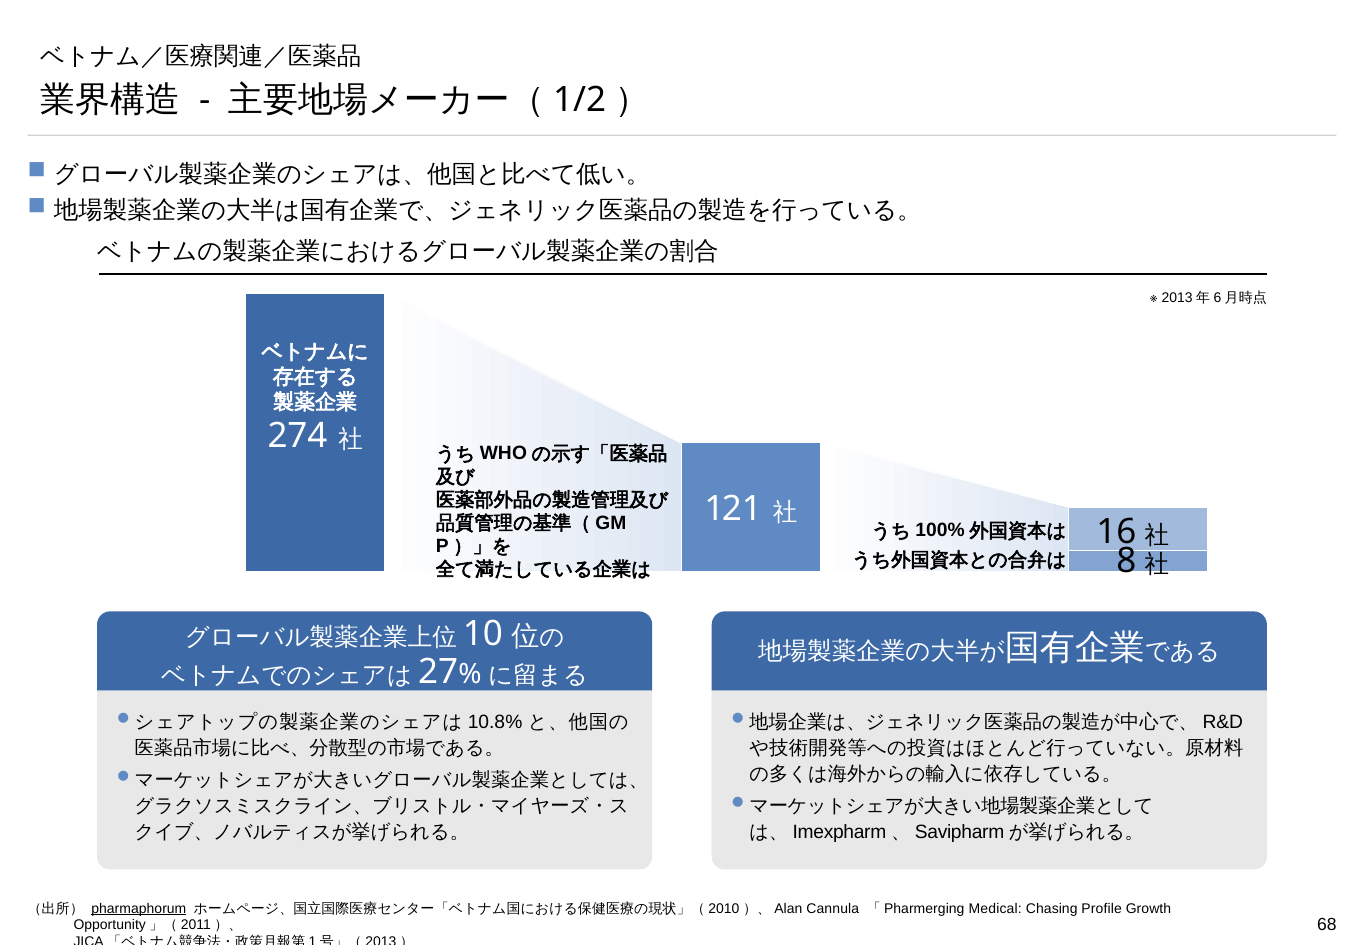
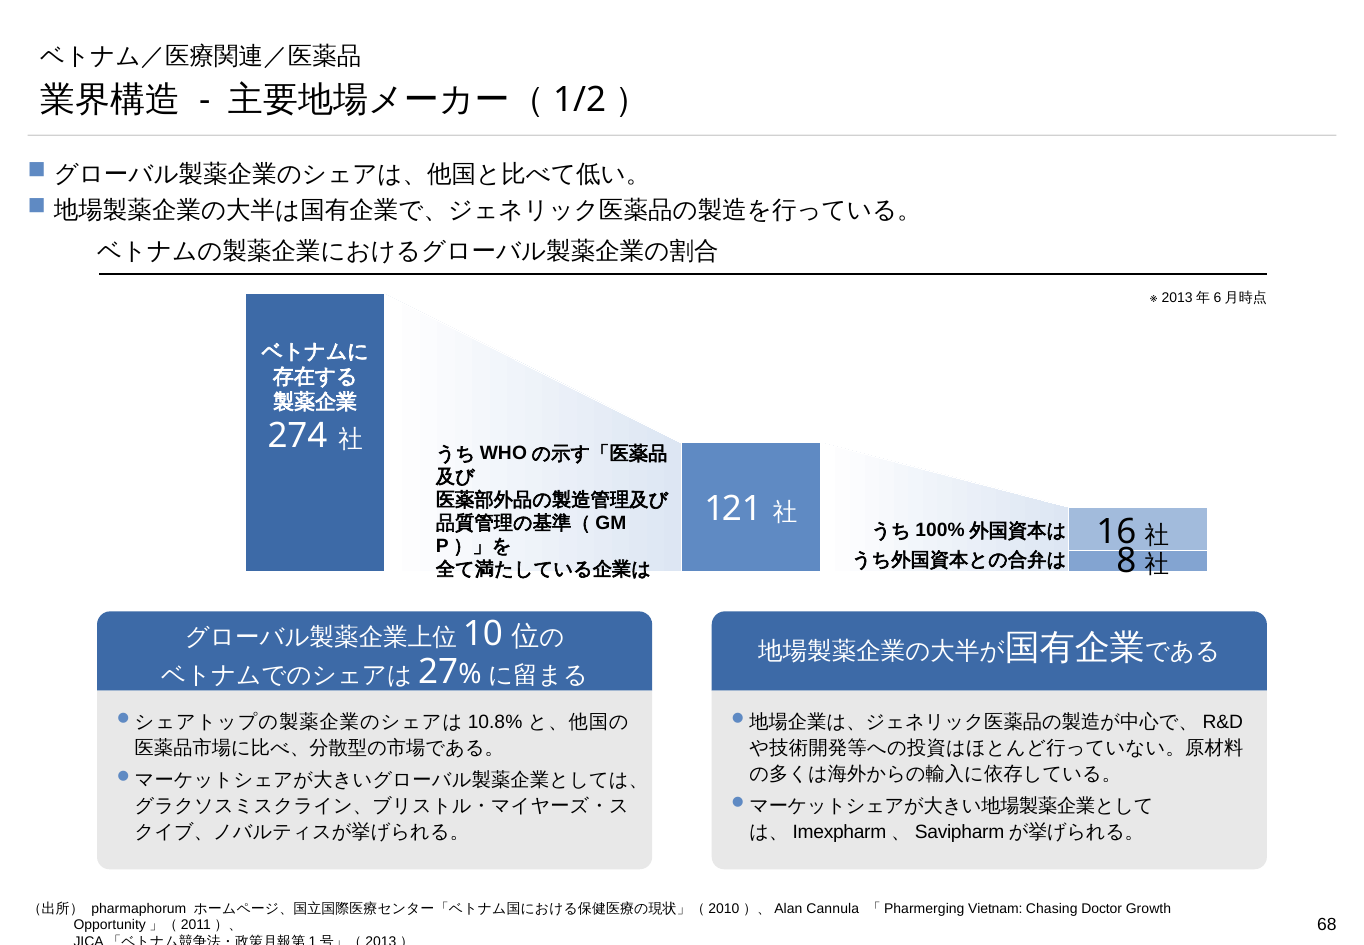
pharmaphorum underline: present -> none (139, 908)
Medical: Medical -> Vietnam (995, 908)
Profile: Profile -> Doctor (1102, 908)
